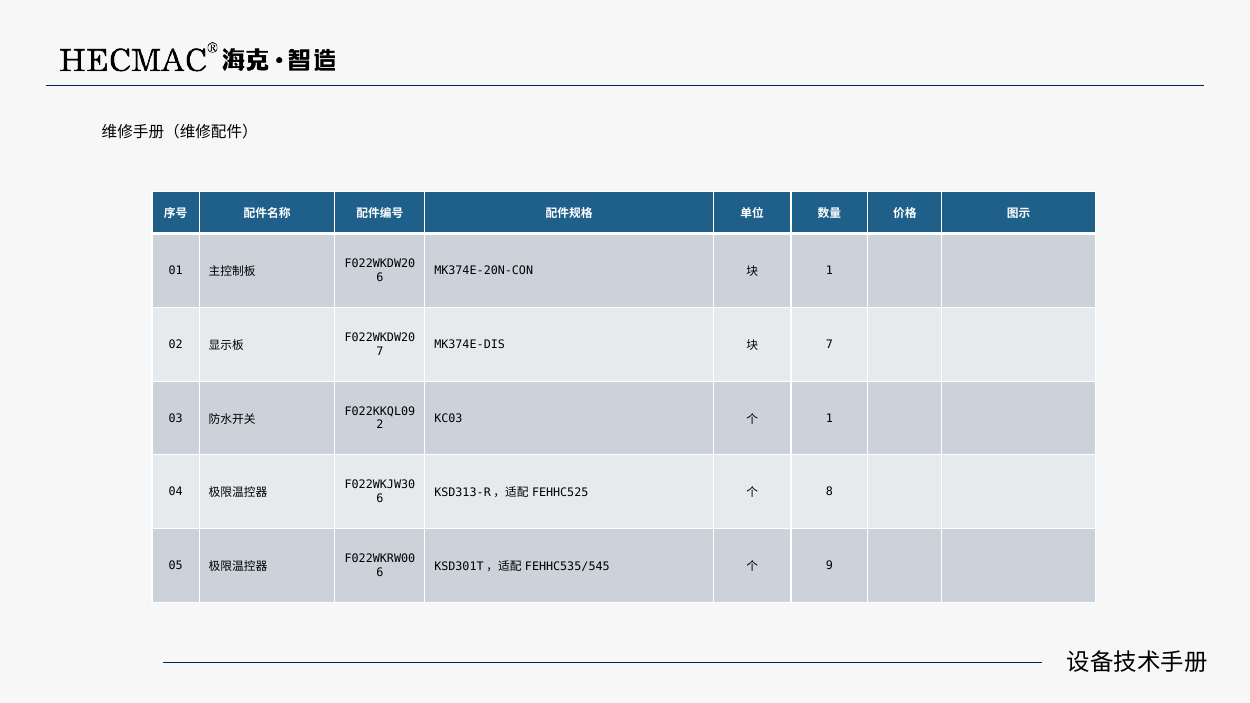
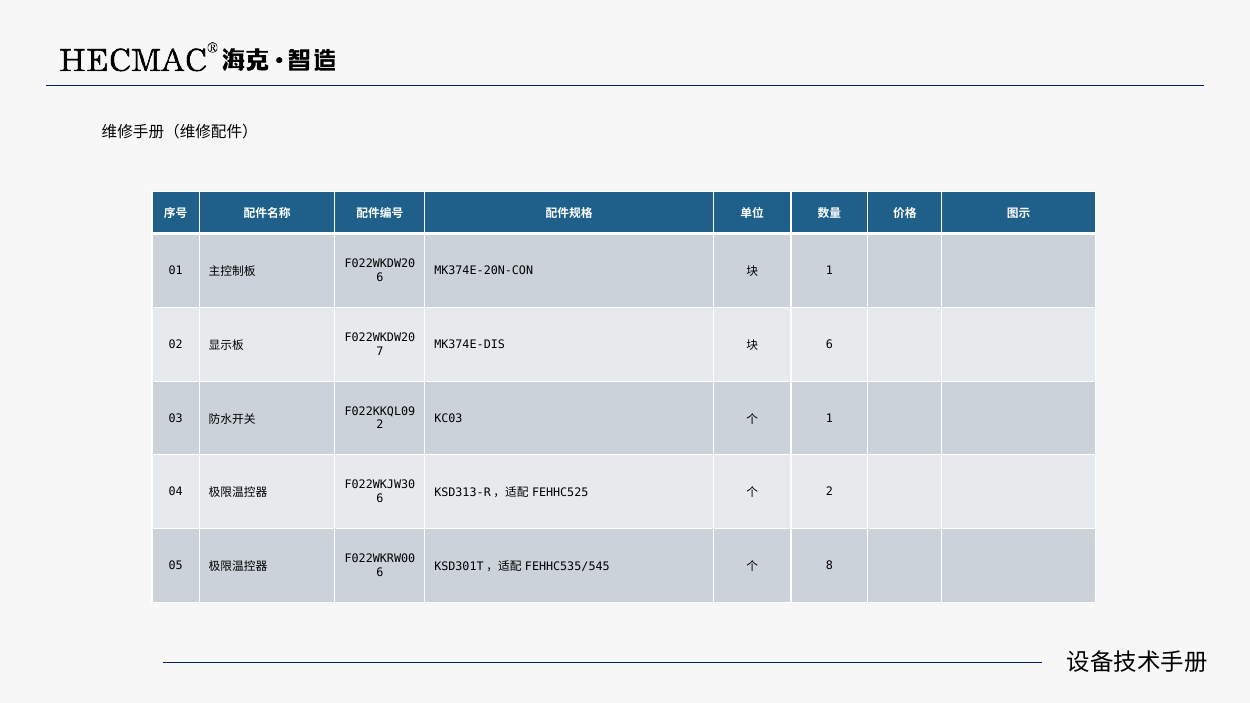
7: 7 -> 6 (829, 345)
8: 8 -> 2 (829, 492)
9: 9 -> 8 (829, 566)
